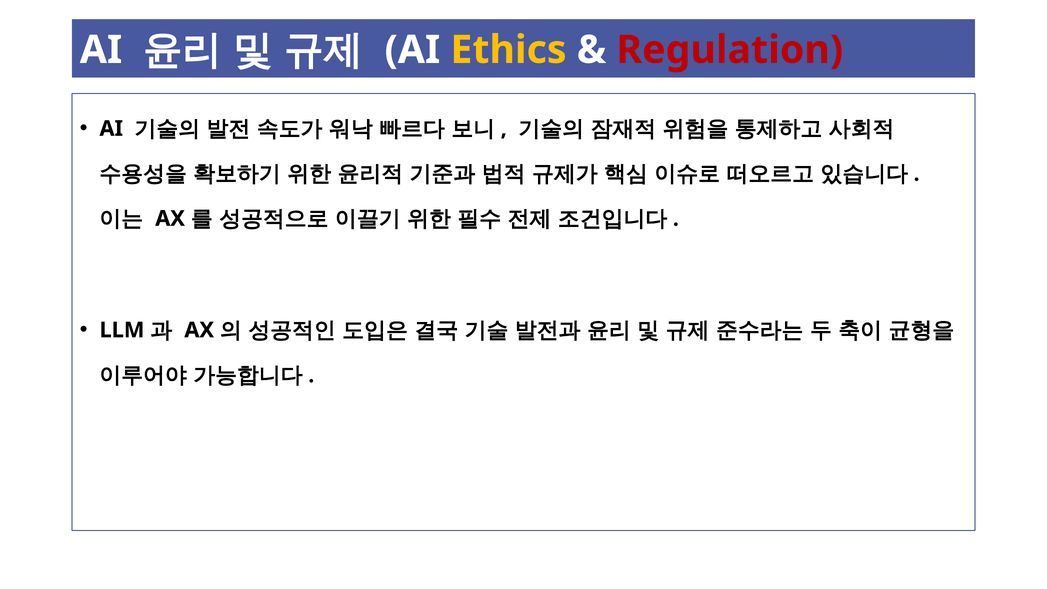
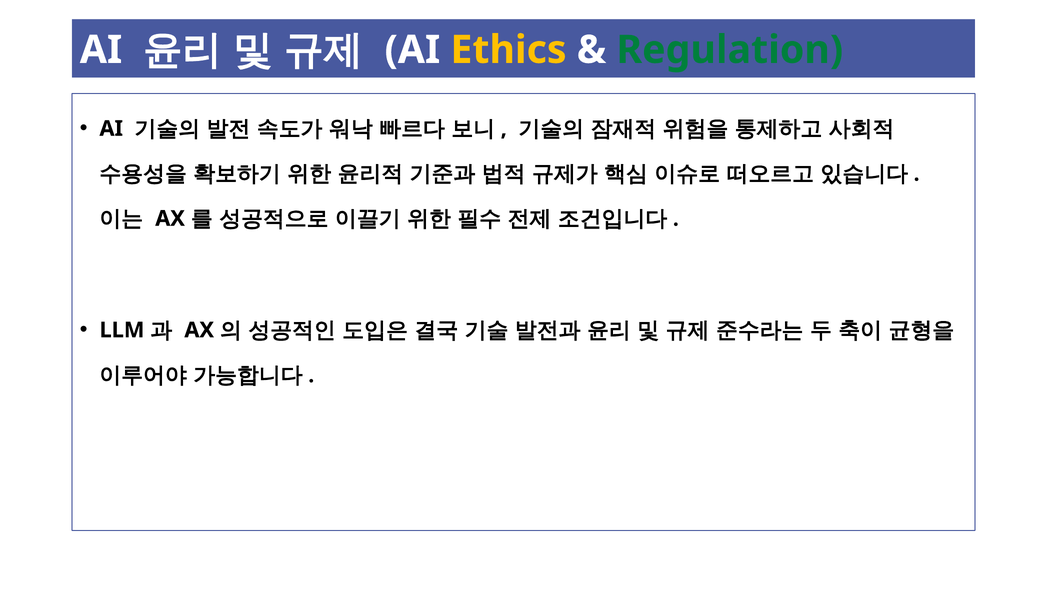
Regulation colour: red -> green (730, 50)
